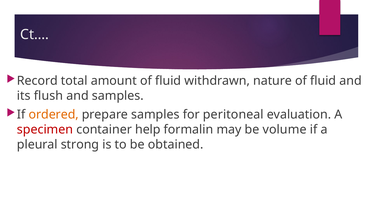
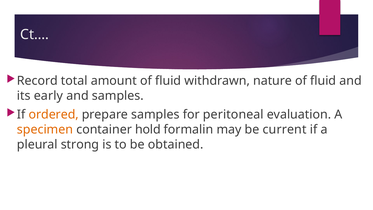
flush: flush -> early (48, 96)
specimen colour: red -> orange (45, 129)
help: help -> hold (148, 129)
volume: volume -> current (285, 129)
